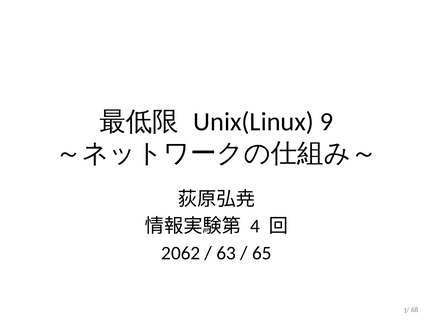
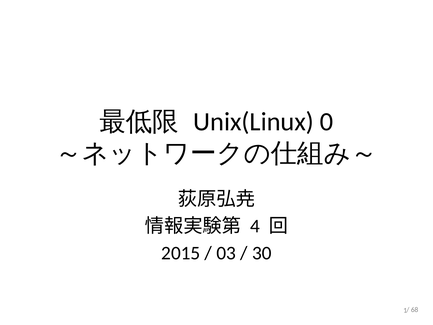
9: 9 -> 0 (327, 122)
2062: 2062 -> 2015 (181, 253)
63: 63 -> 03 (226, 253)
65: 65 -> 30 (262, 253)
